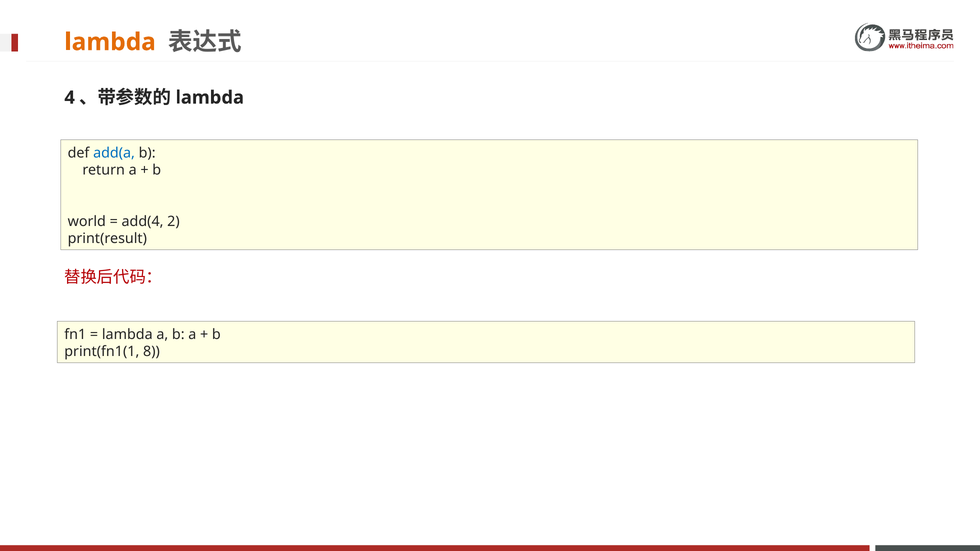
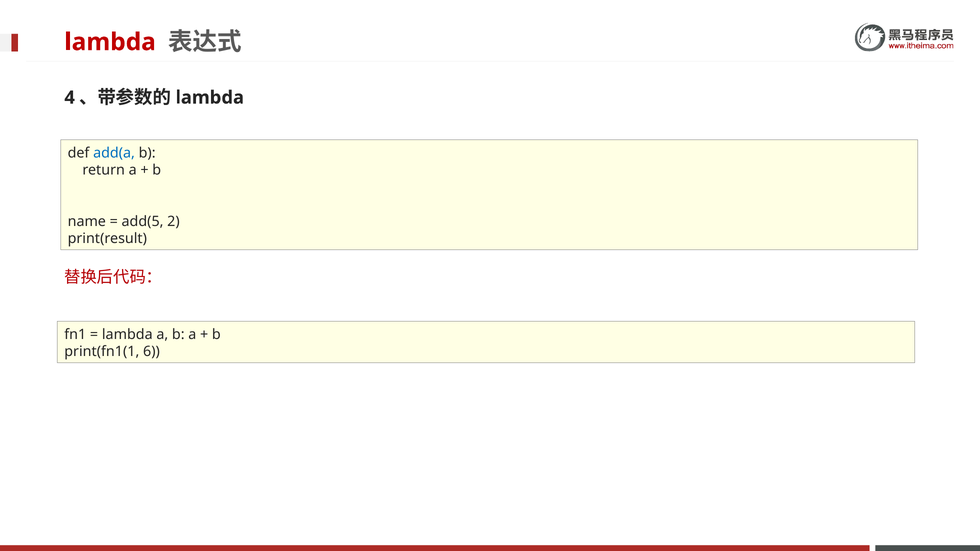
lambda colour: orange -> red (110, 42)
world: world -> name (87, 222)
add(4: add(4 -> add(5 (143, 222)
8: 8 -> 6 (151, 352)
